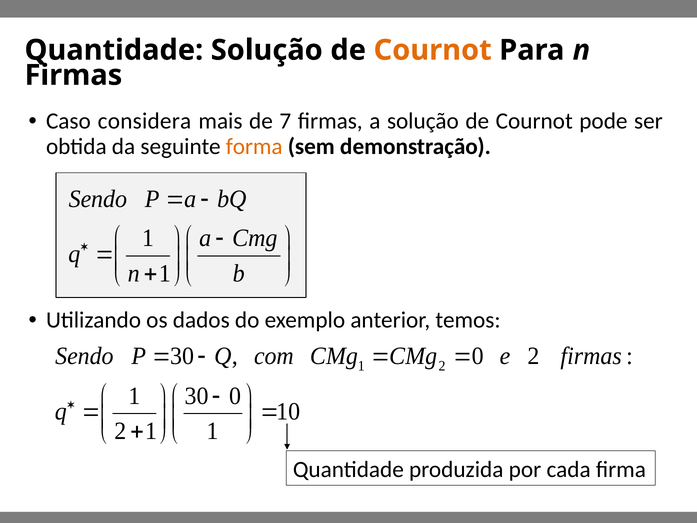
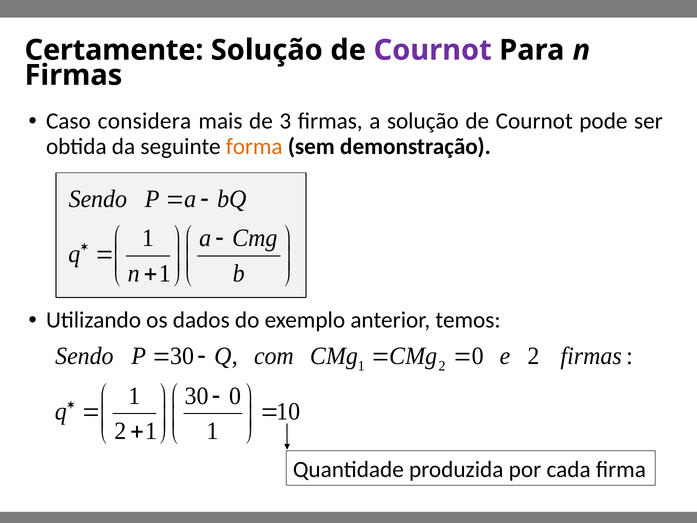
Quantidade: Quantidade -> Certamente (114, 50)
Cournot colour: orange -> purple (433, 50)
7: 7 -> 3 (285, 121)
